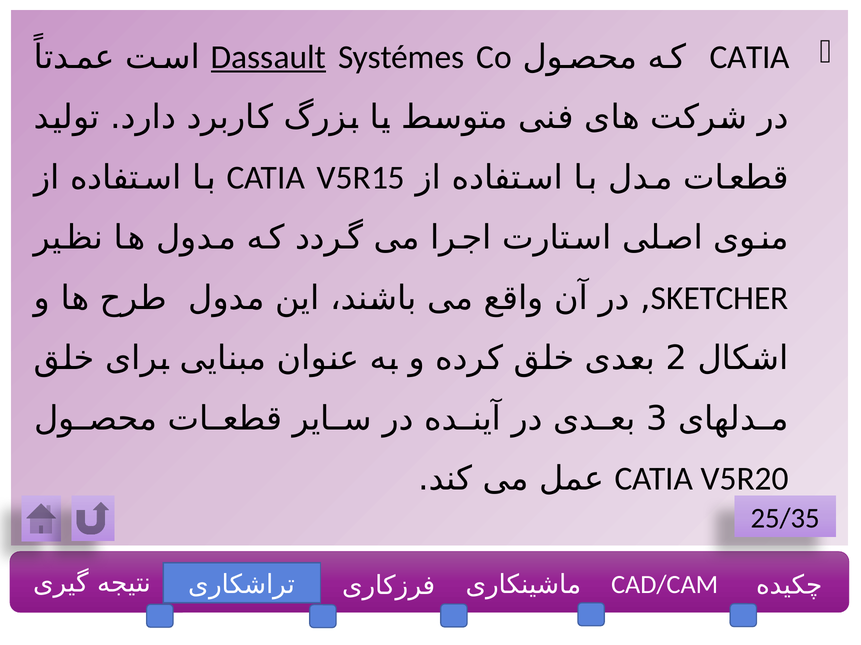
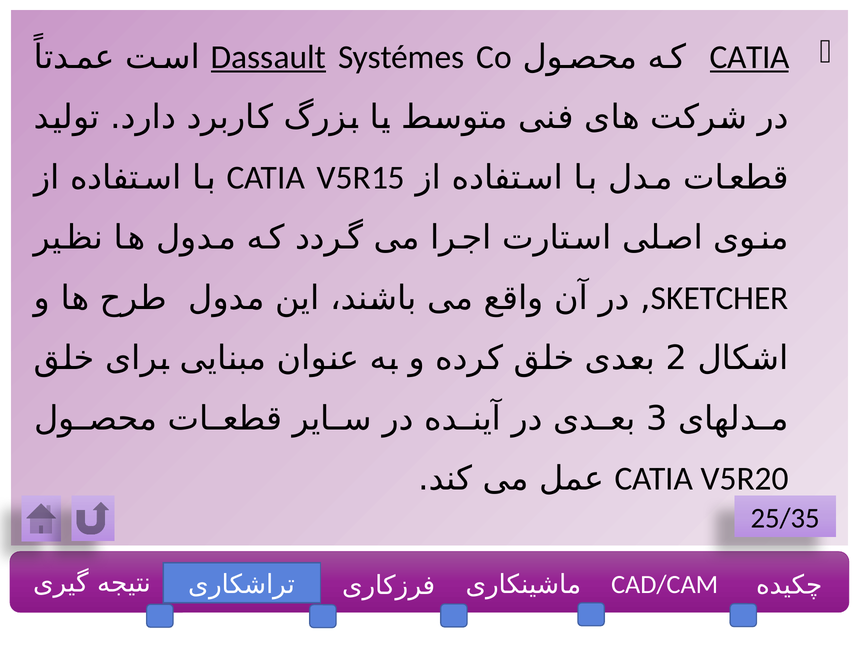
CATIA underline: none -> present (750, 57)
